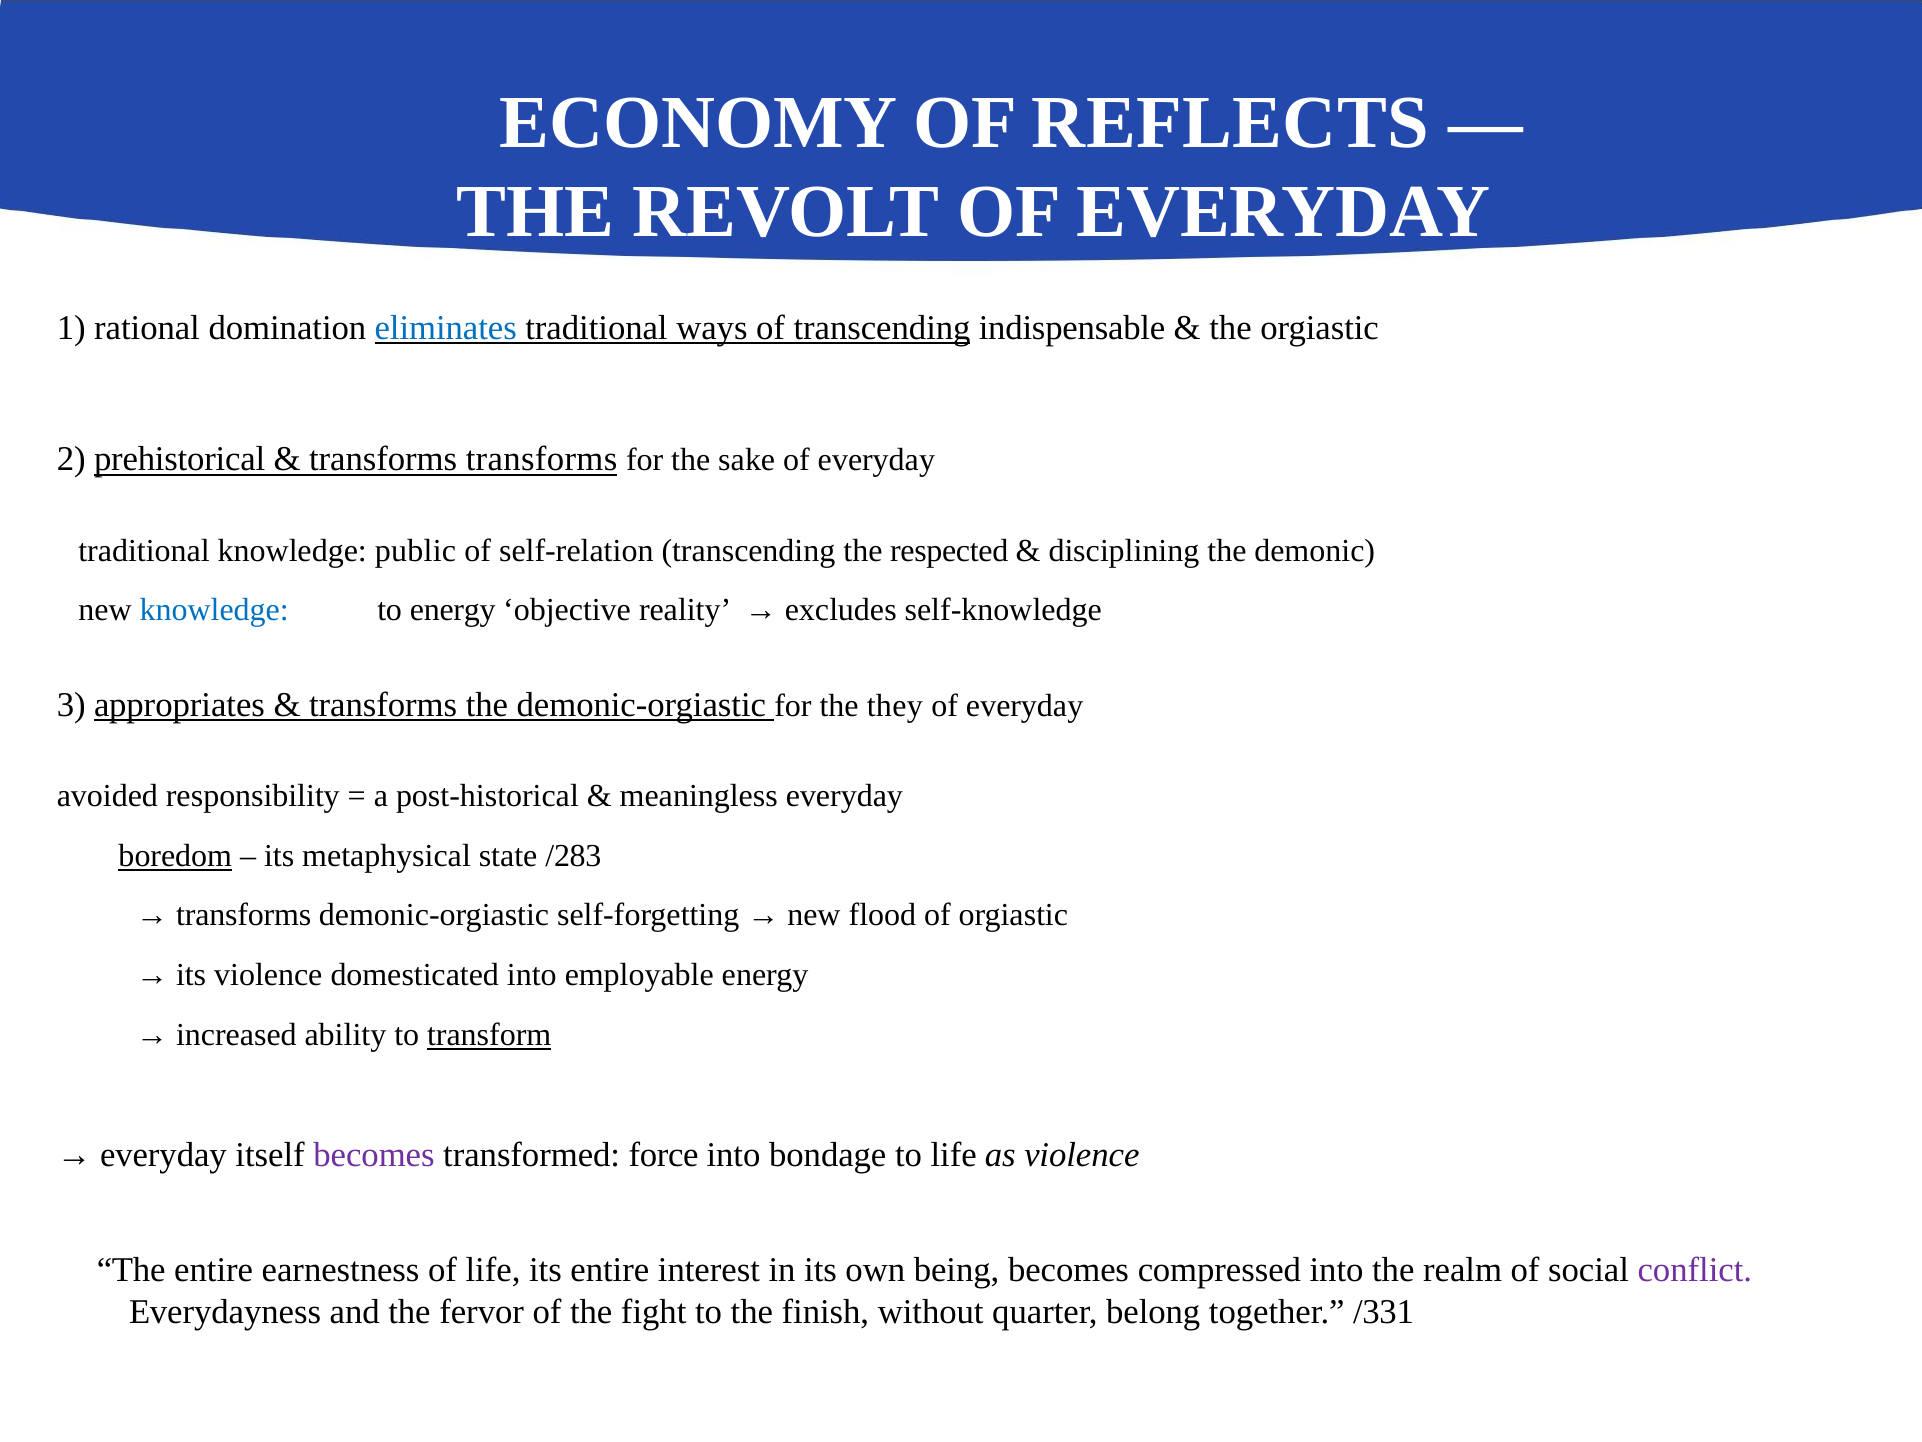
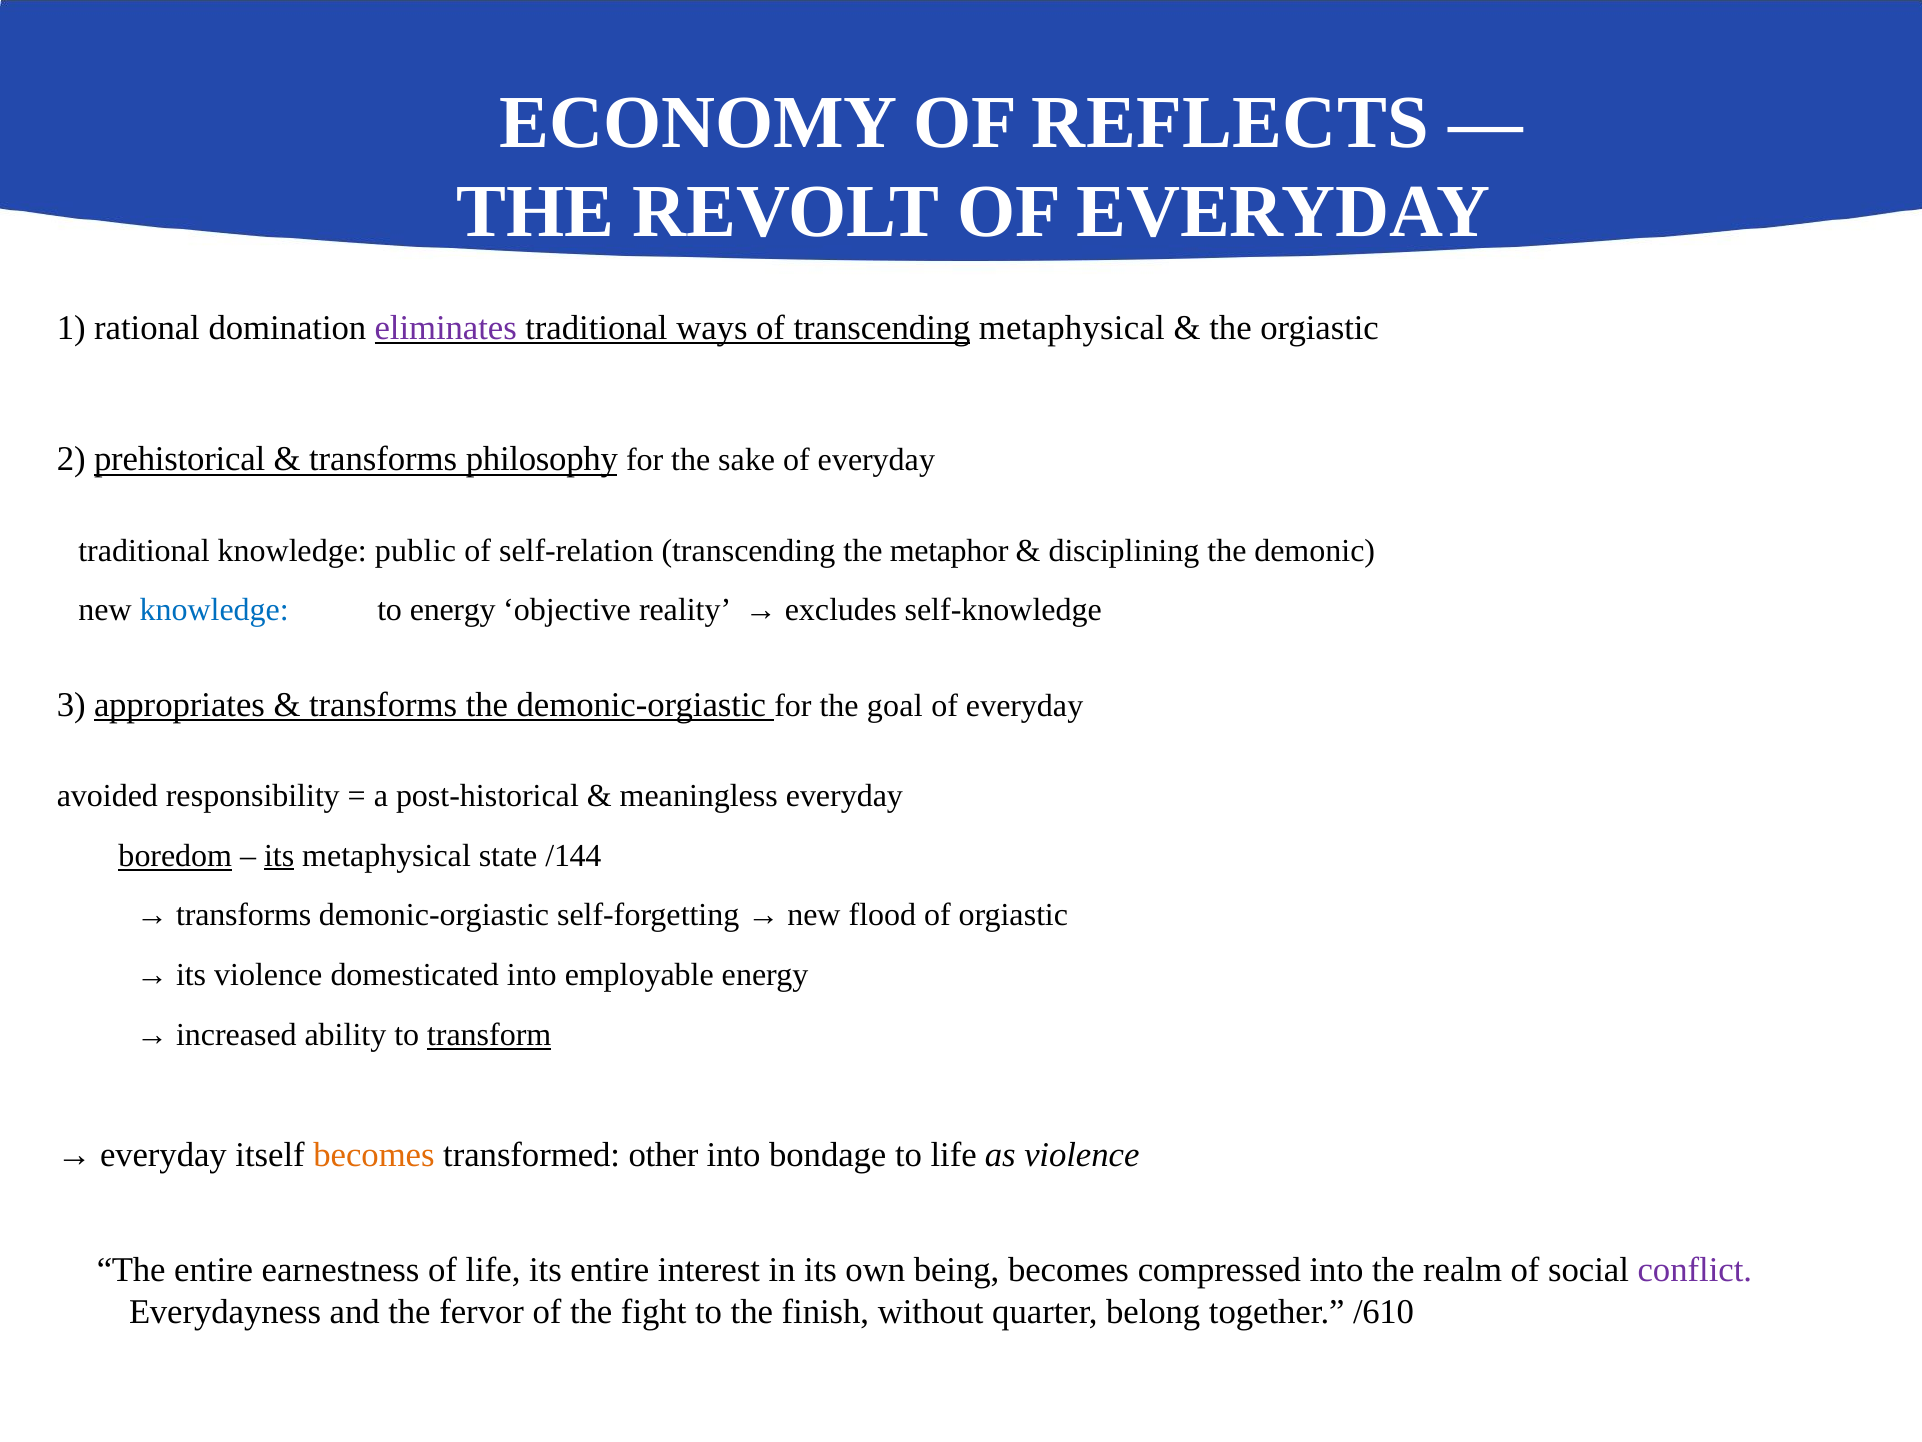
eliminates colour: blue -> purple (446, 328)
transcending indispensable: indispensable -> metaphysical (1072, 328)
transforms transforms: transforms -> philosophy (542, 459)
respected: respected -> metaphor (949, 550)
they: they -> goal (895, 705)
its underline: none -> present (279, 855)
/283: /283 -> /144 (573, 855)
becomes colour: purple -> orange (374, 1154)
force: force -> other (663, 1154)
/331: /331 -> /610 (1384, 1311)
